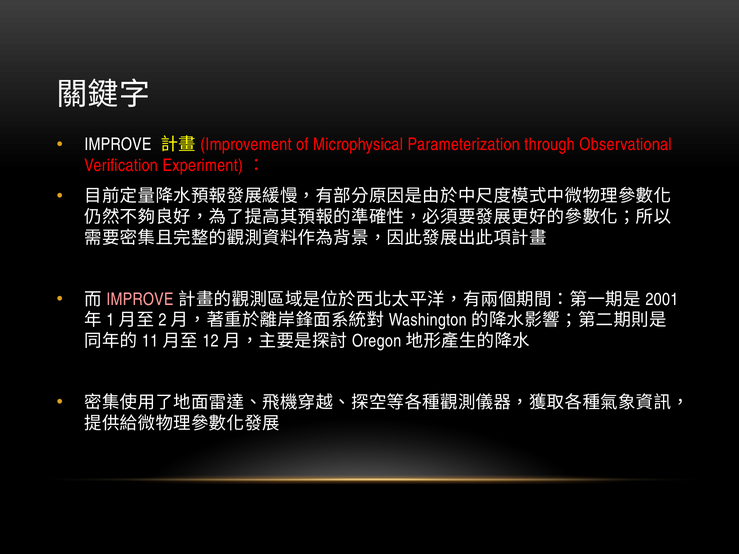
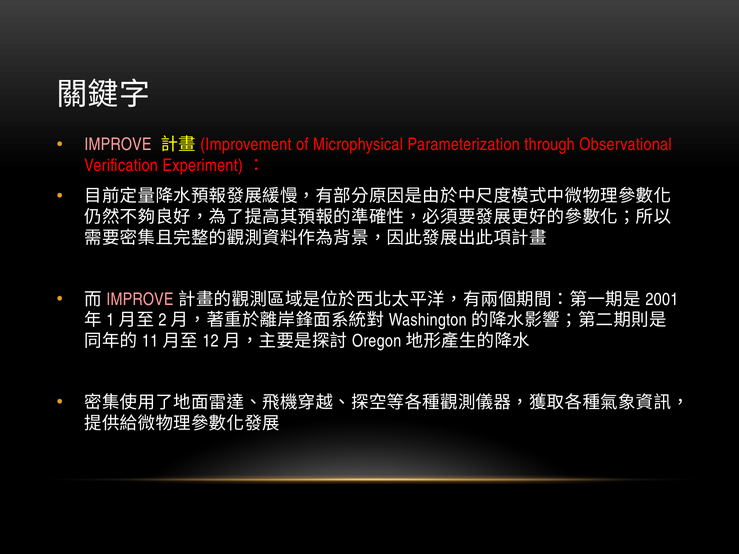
IMPROVE colour: white -> pink (118, 145)
